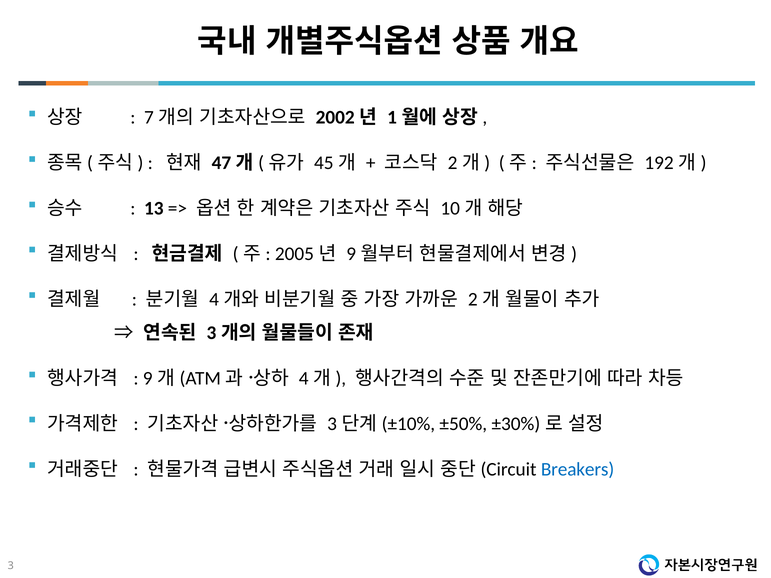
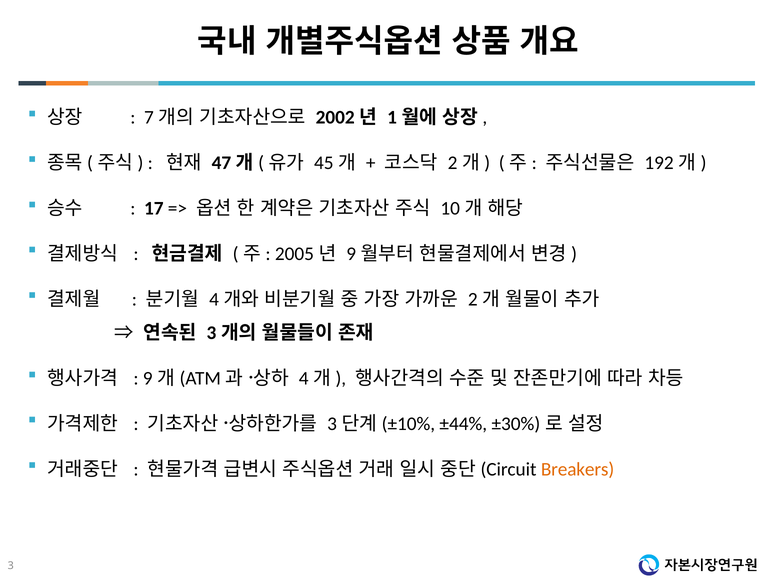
13: 13 -> 17 (154, 208)
±50%: ±50% -> ±44% (463, 424)
Breakers colour: blue -> orange (578, 469)
